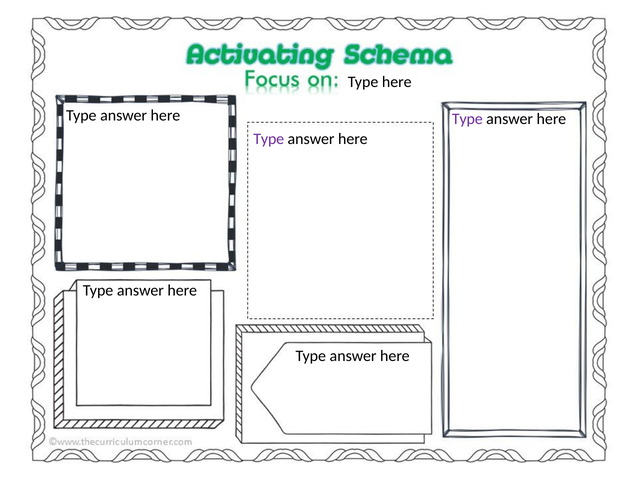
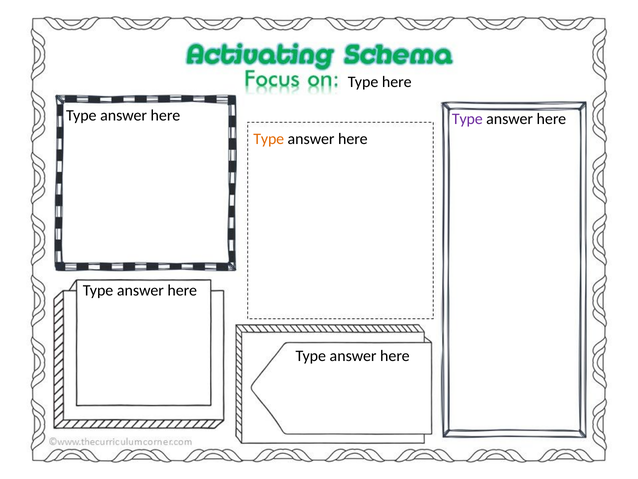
Type colour: purple -> orange (269, 139)
